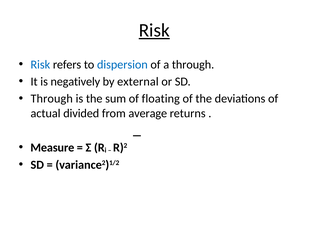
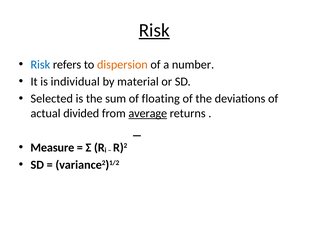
dispersion colour: blue -> orange (122, 64)
a through: through -> number (193, 64)
negatively: negatively -> individual (75, 82)
external: external -> material (138, 82)
Through: Through -> Selected (52, 99)
average underline: none -> present (148, 113)
